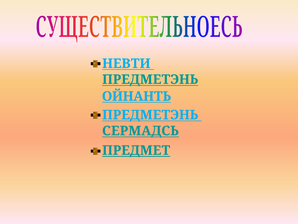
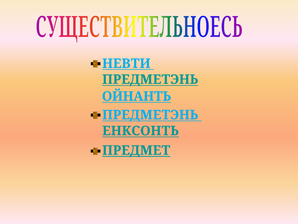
СЕРМАДСЬ: СЕРМАДСЬ -> ЕНКСОНТЬ (140, 131)
